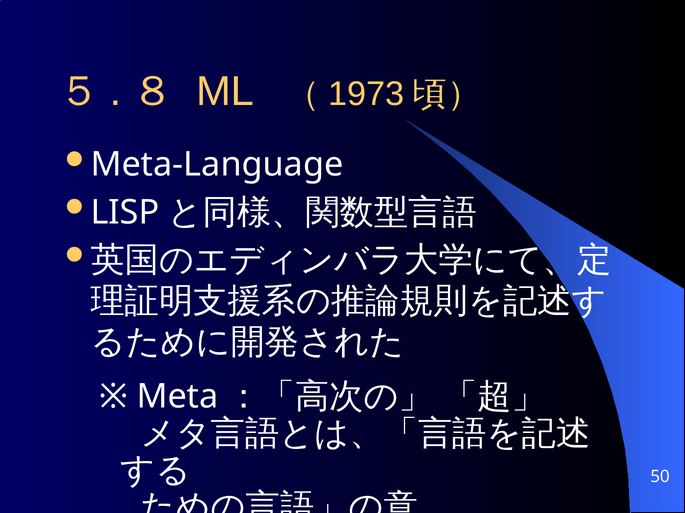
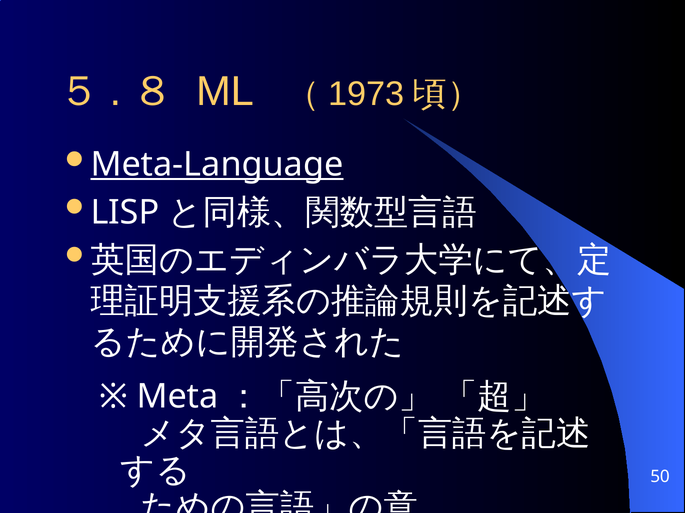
Meta-Language underline: none -> present (217, 165)
